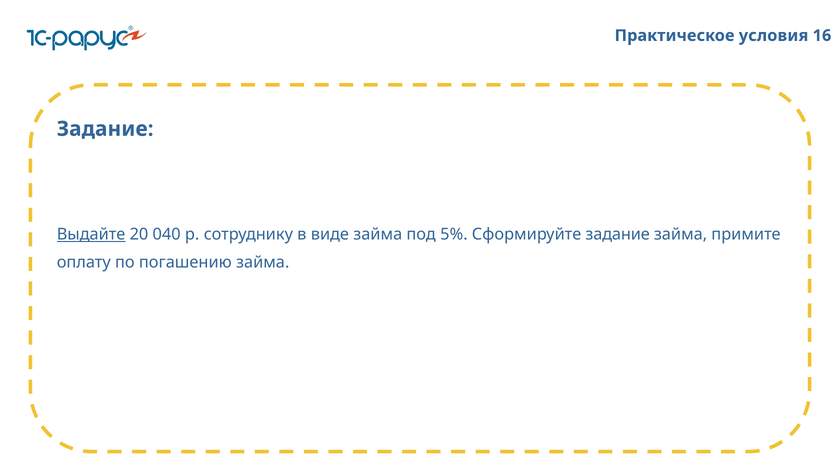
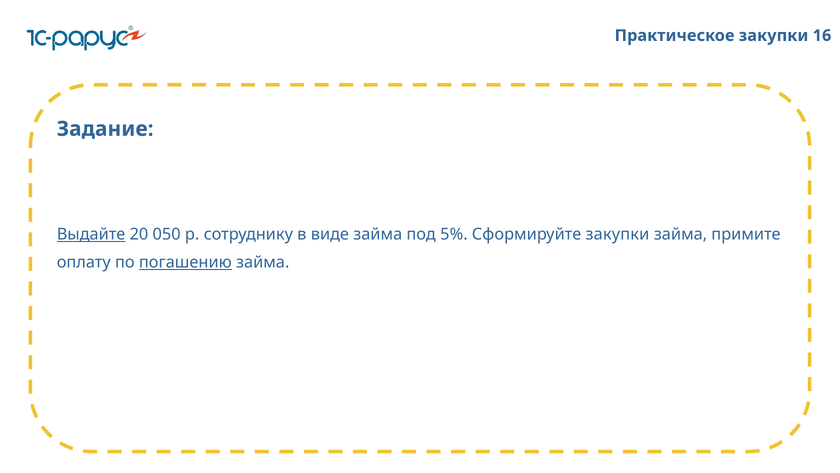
Практическое условия: условия -> закупки (774, 36)
040: 040 -> 050 (167, 234)
Сформируйте задание: задание -> закупки (617, 234)
погашению underline: none -> present (185, 262)
